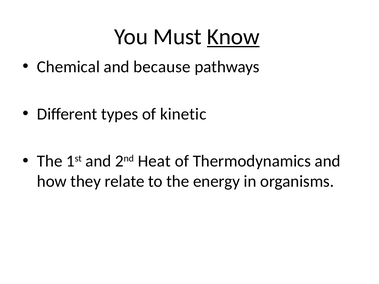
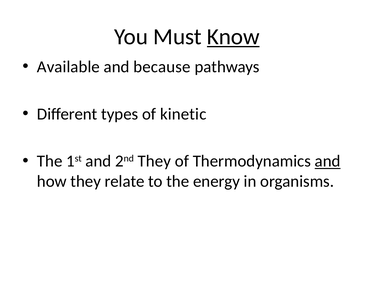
Chemical: Chemical -> Available (68, 67)
2nd Heat: Heat -> They (154, 161)
and underline: none -> present (328, 161)
